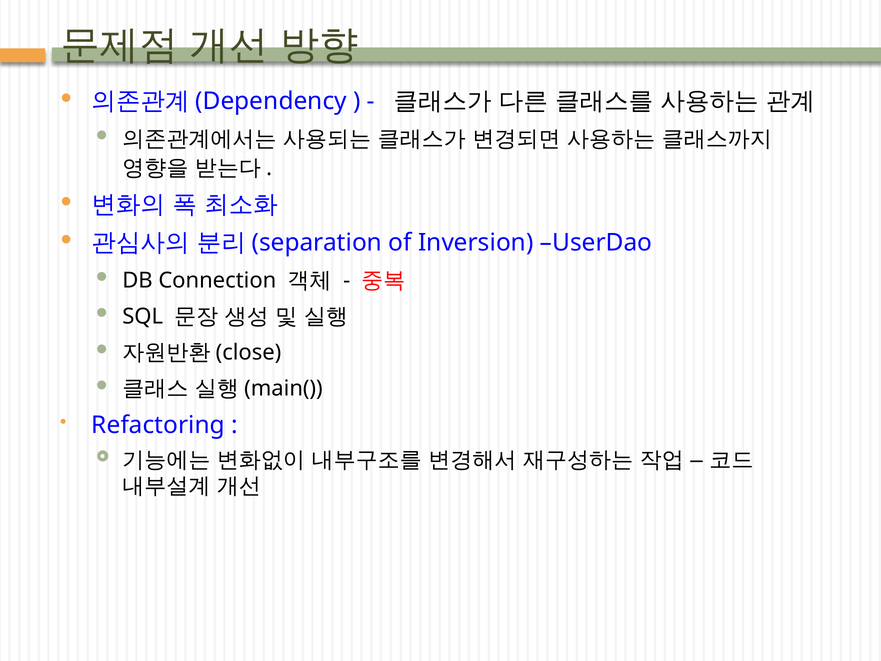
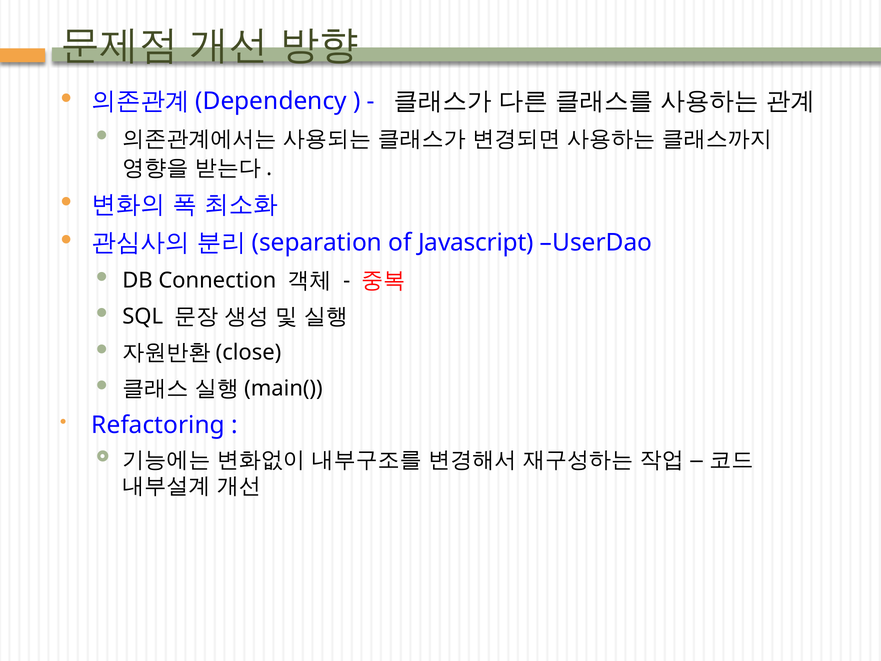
Inversion: Inversion -> Javascript (476, 243)
